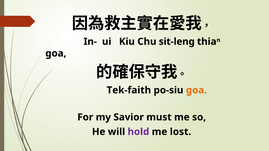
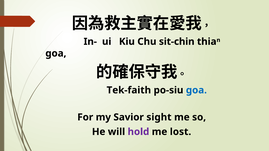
sit-leng: sit-leng -> sit-chin (177, 42)
goa colour: orange -> blue (196, 90)
must: must -> sight (159, 117)
